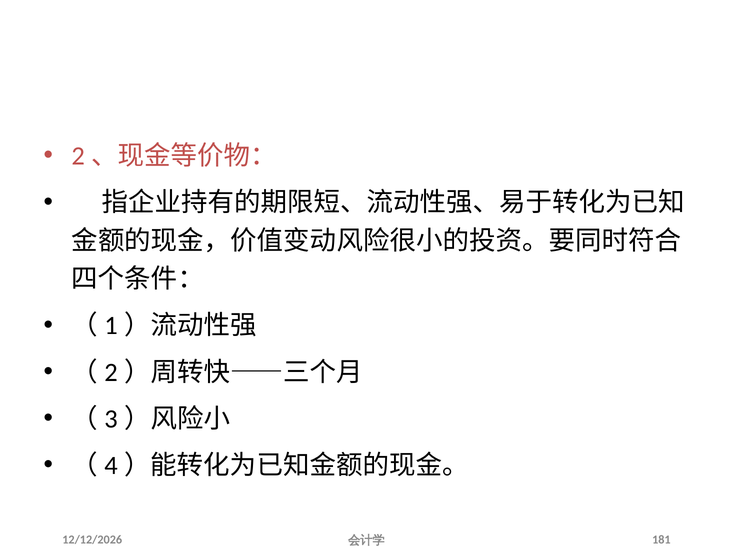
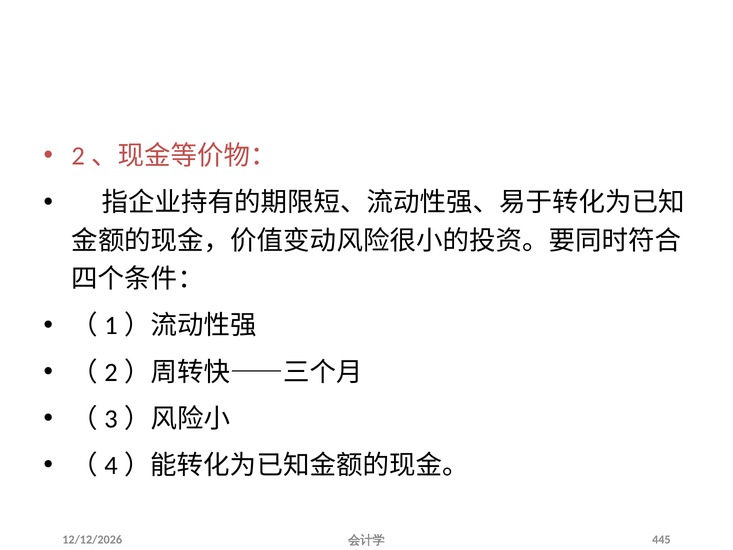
181: 181 -> 445 (661, 540)
